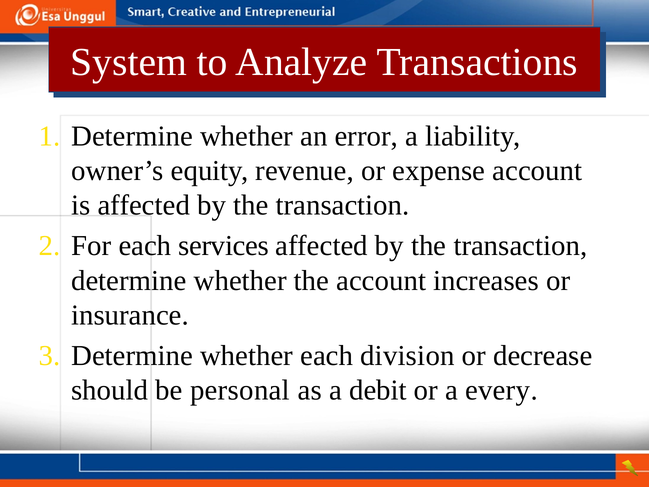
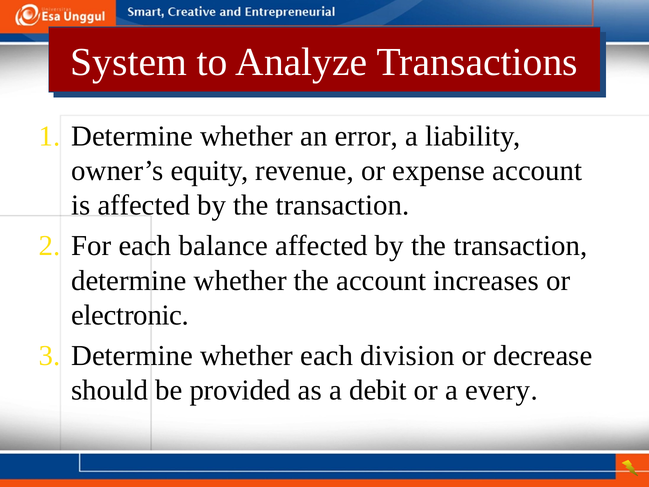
services: services -> balance (223, 246)
insurance: insurance -> electronic (130, 315)
personal: personal -> provided (240, 390)
